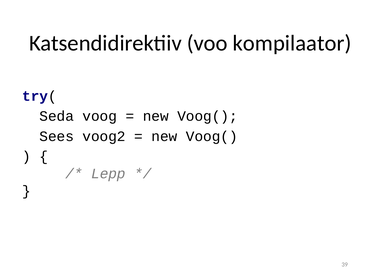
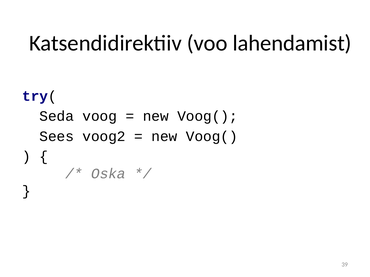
kompilaator: kompilaator -> lahendamist (292, 43)
Lepp: Lepp -> Oska (108, 174)
